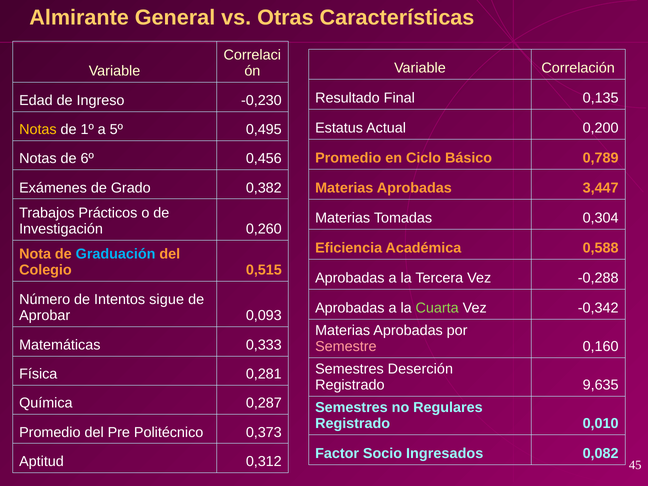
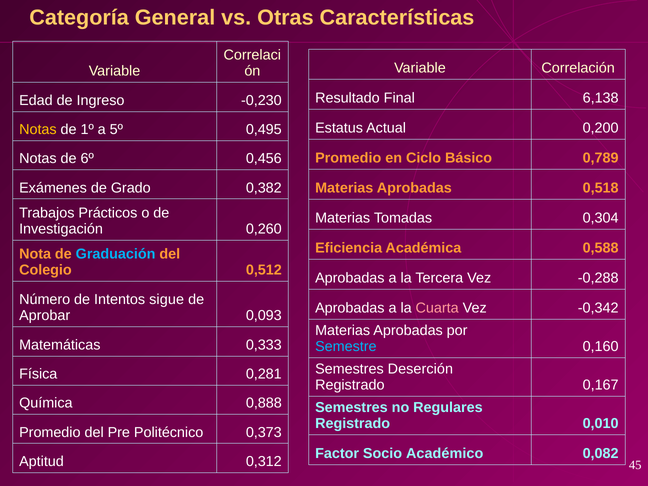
Almirante: Almirante -> Categoría (79, 18)
0,135: 0,135 -> 6,138 (601, 98)
3,447: 3,447 -> 0,518 (601, 188)
0,515: 0,515 -> 0,512 (264, 270)
Cuarta colour: light green -> pink (437, 308)
Semestre colour: pink -> light blue (346, 347)
9,635: 9,635 -> 0,167 (601, 385)
0,287: 0,287 -> 0,888 (264, 403)
Ingresados: Ingresados -> Académico (445, 454)
